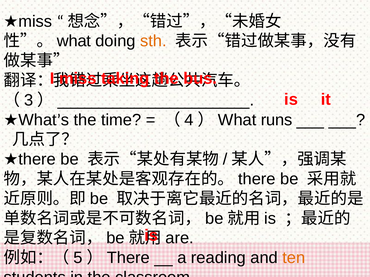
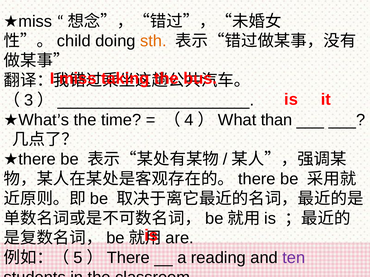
what: what -> child (74, 41)
runs: runs -> than (277, 120)
ten colour: orange -> purple (294, 258)
